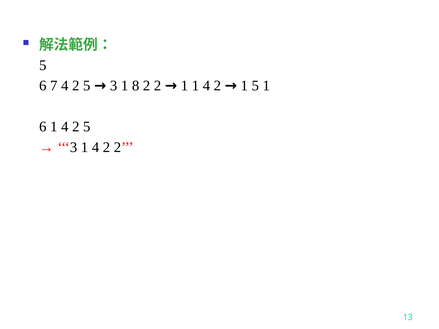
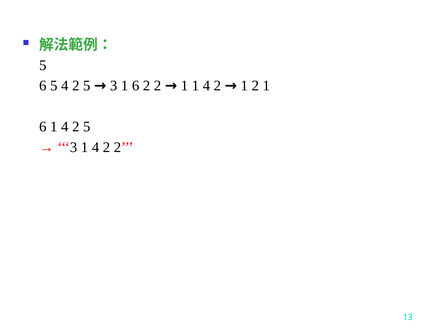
6 7: 7 -> 5 (54, 86)
3 1 8: 8 -> 6 (136, 86)
1 5: 5 -> 2 (255, 86)
